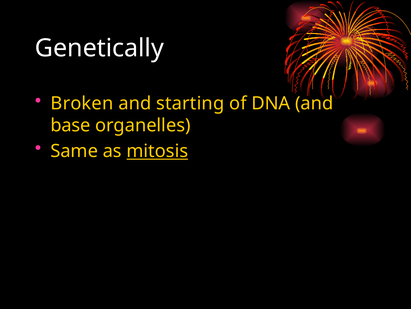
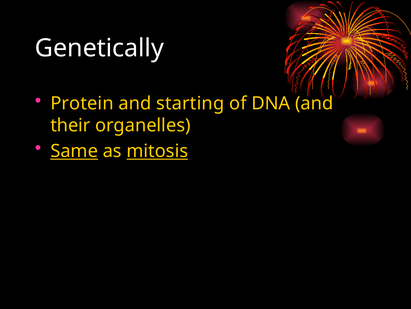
Broken: Broken -> Protein (82, 103)
base: base -> their (70, 125)
Same underline: none -> present (74, 151)
